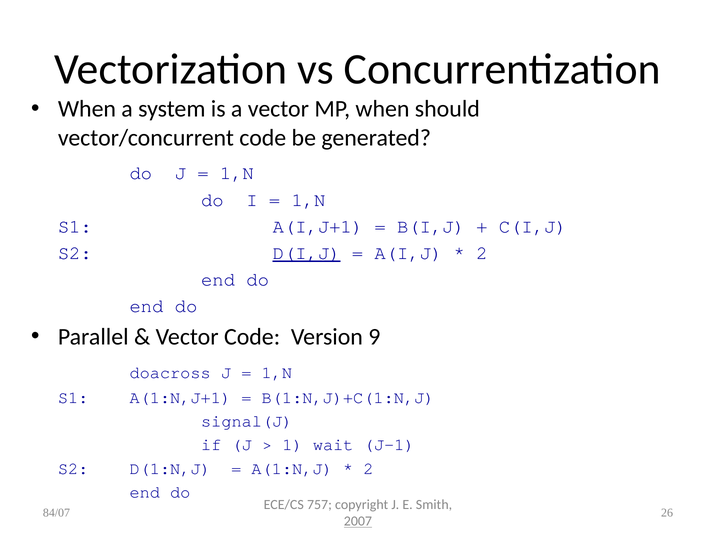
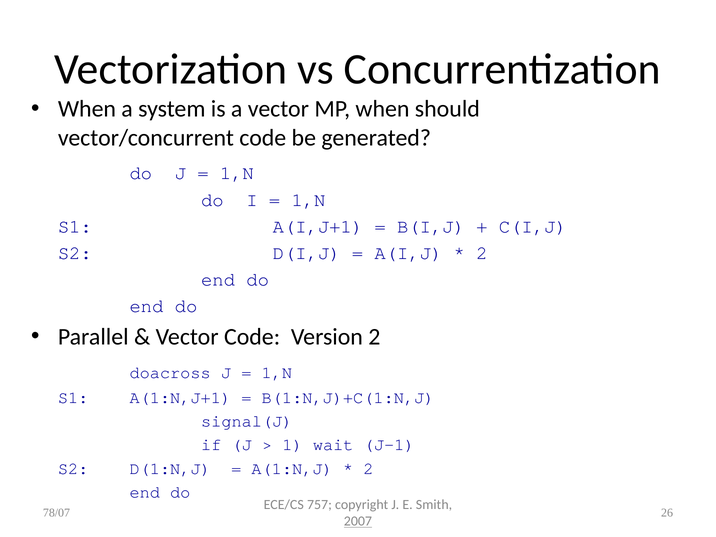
D(I,J underline: present -> none (307, 253)
Version 9: 9 -> 2 (374, 337)
84/07: 84/07 -> 78/07 (56, 513)
